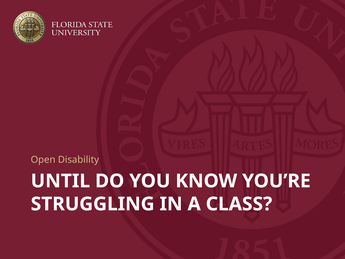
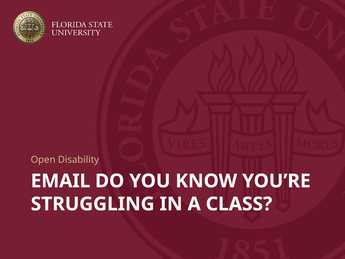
UNTIL: UNTIL -> EMAIL (60, 181)
